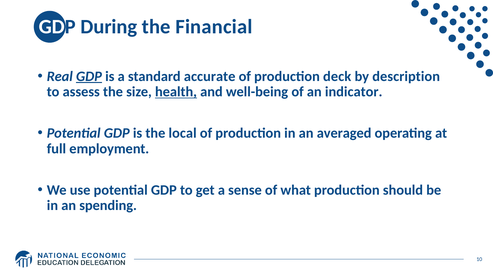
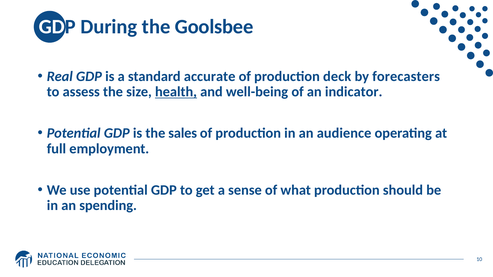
Financial: Financial -> Goolsbee (214, 27)
GDP underline: present -> none (89, 76)
description: description -> forecasters (406, 76)
local: local -> sales (183, 133)
averaged: averaged -> audience (344, 133)
